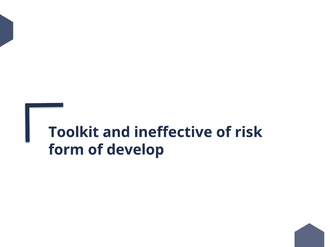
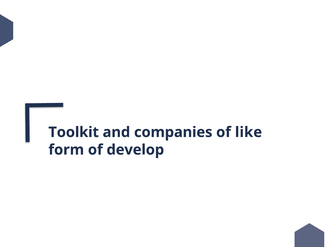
ineffective: ineffective -> companies (173, 132)
risk: risk -> like (249, 132)
